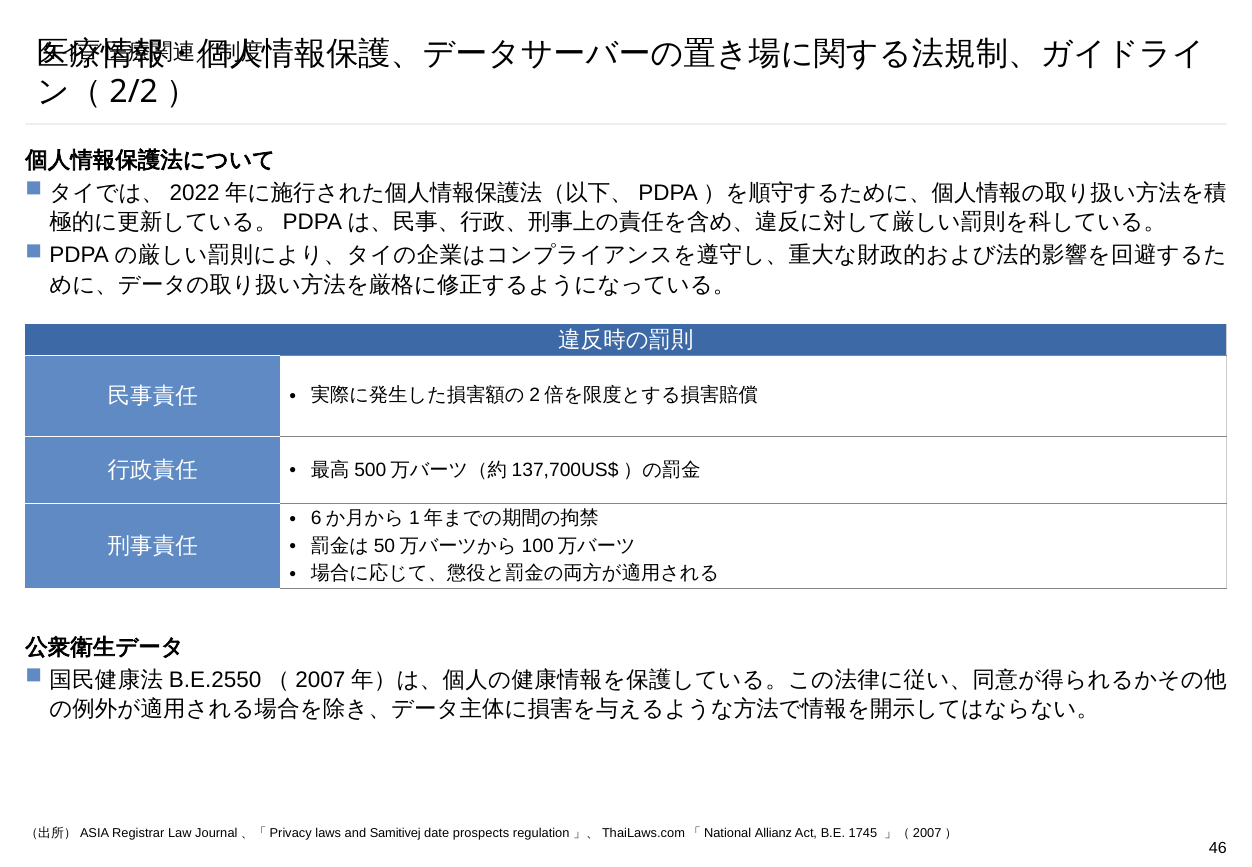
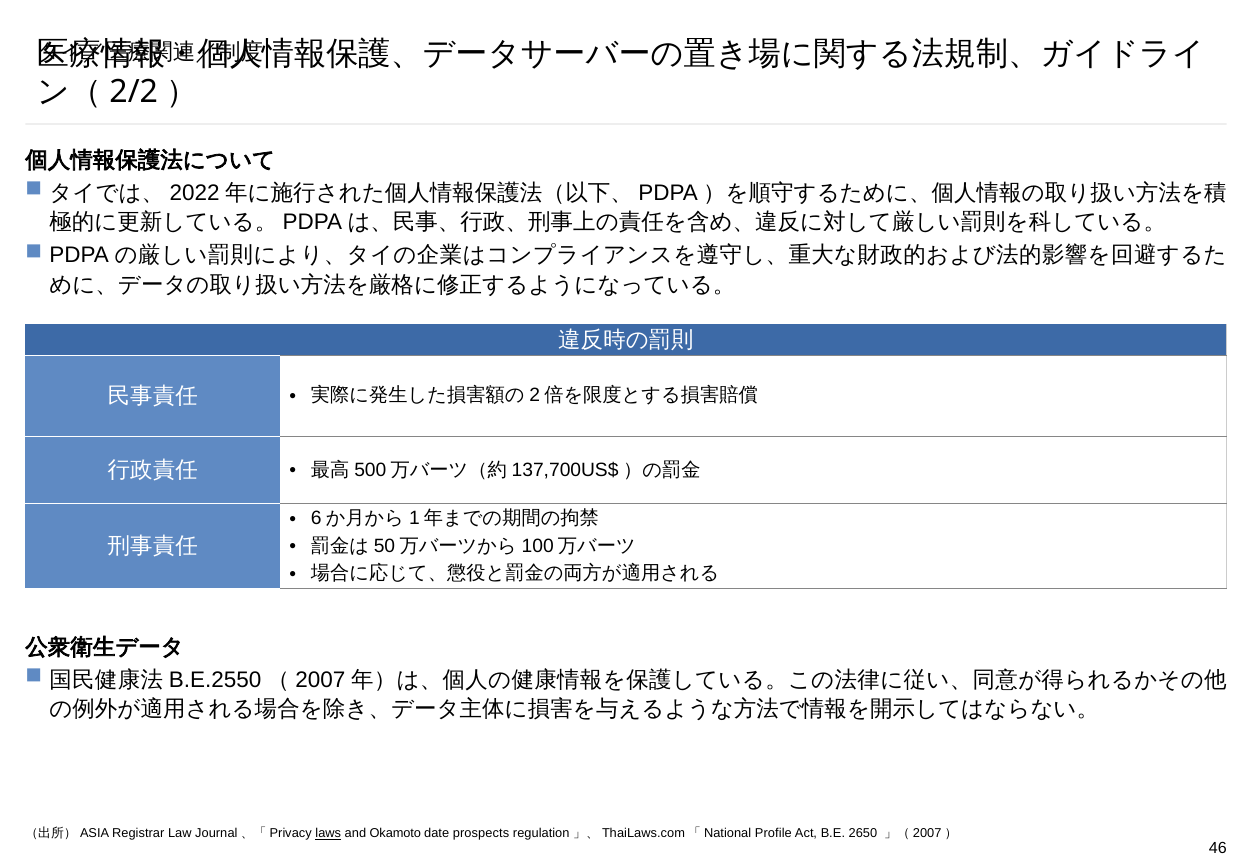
laws underline: none -> present (328, 833)
Samitivej: Samitivej -> Okamoto (395, 833)
Allianz: Allianz -> Profile (773, 833)
1745: 1745 -> 2650 (863, 833)
